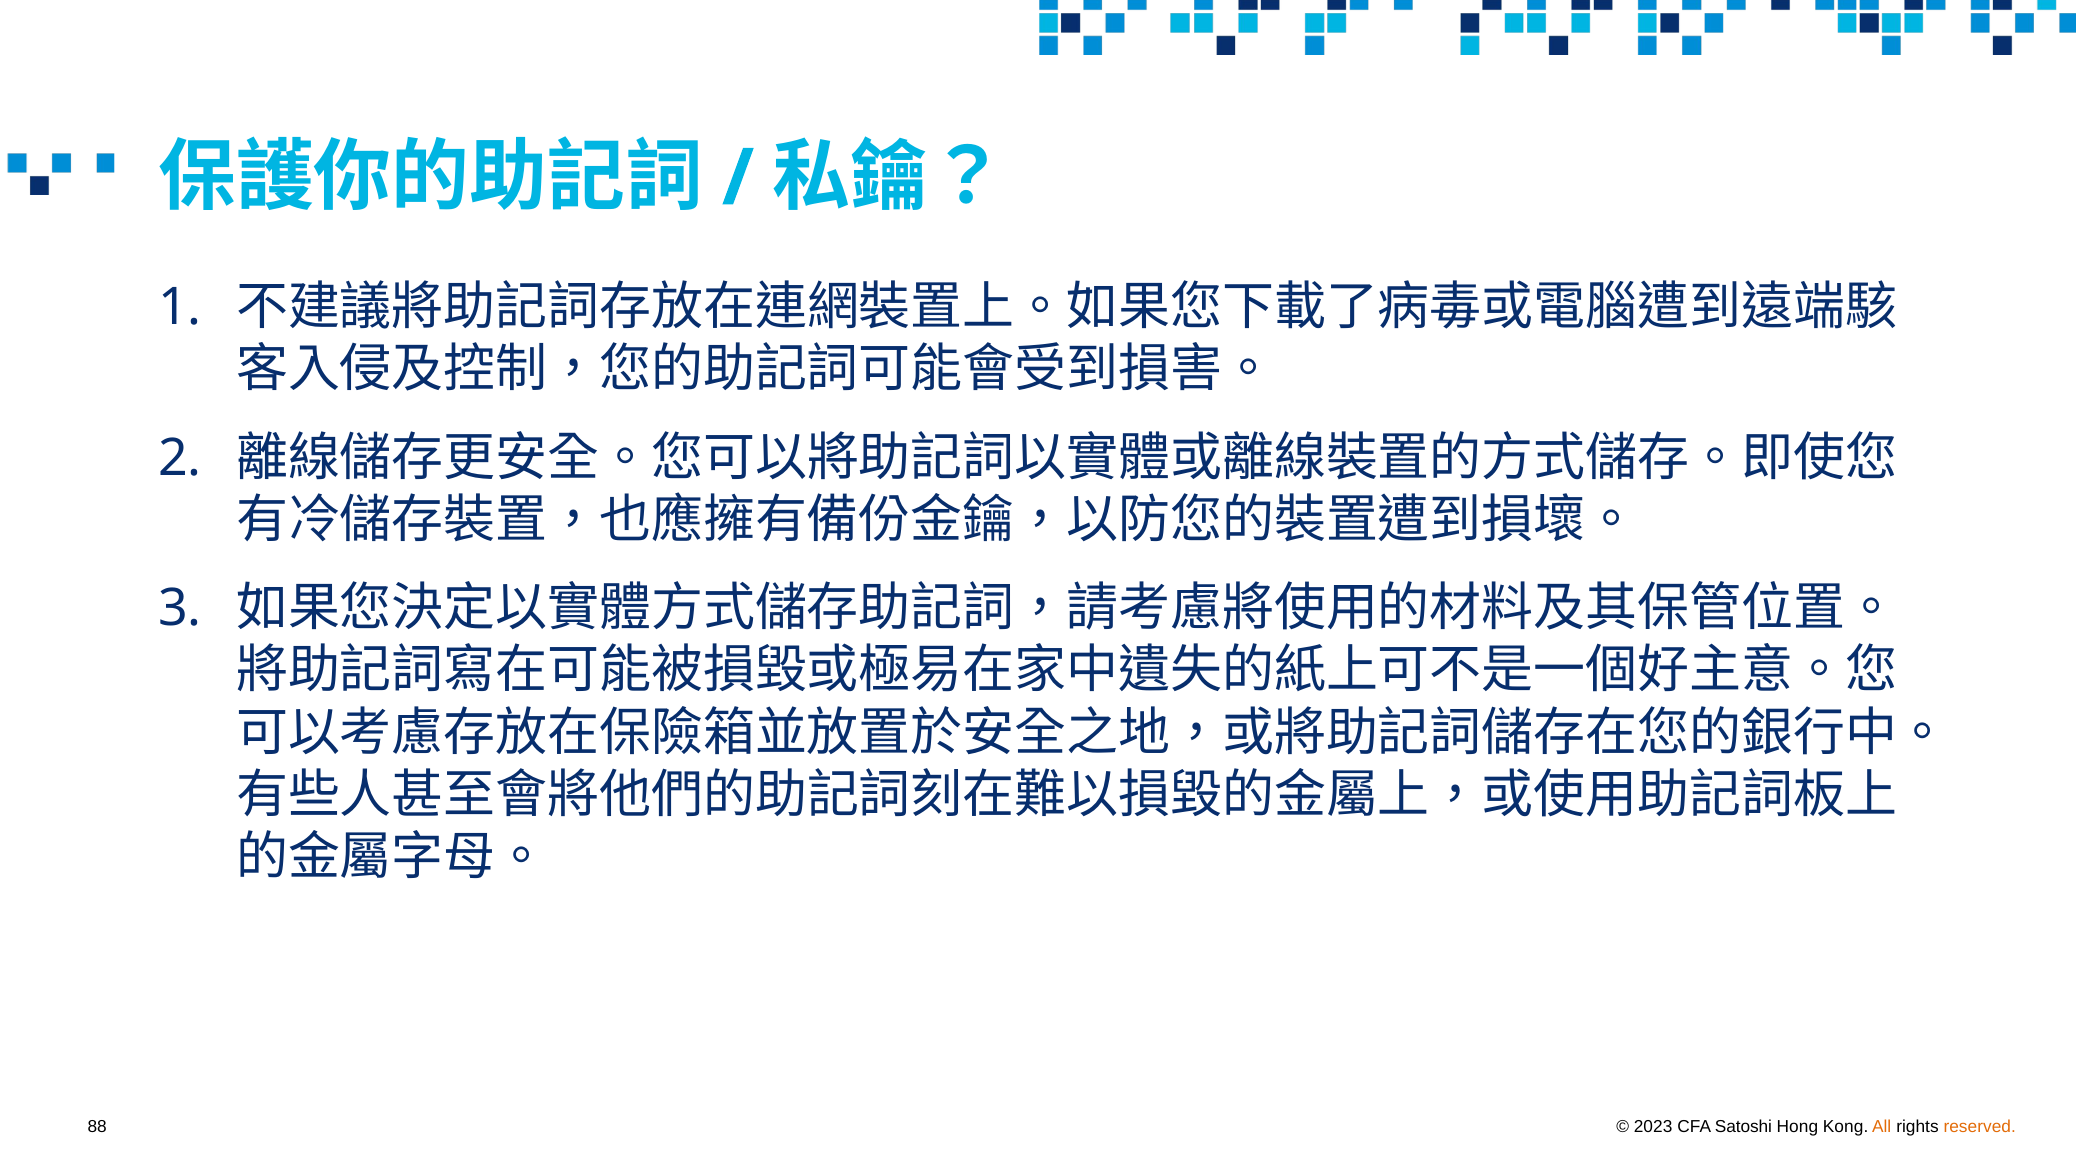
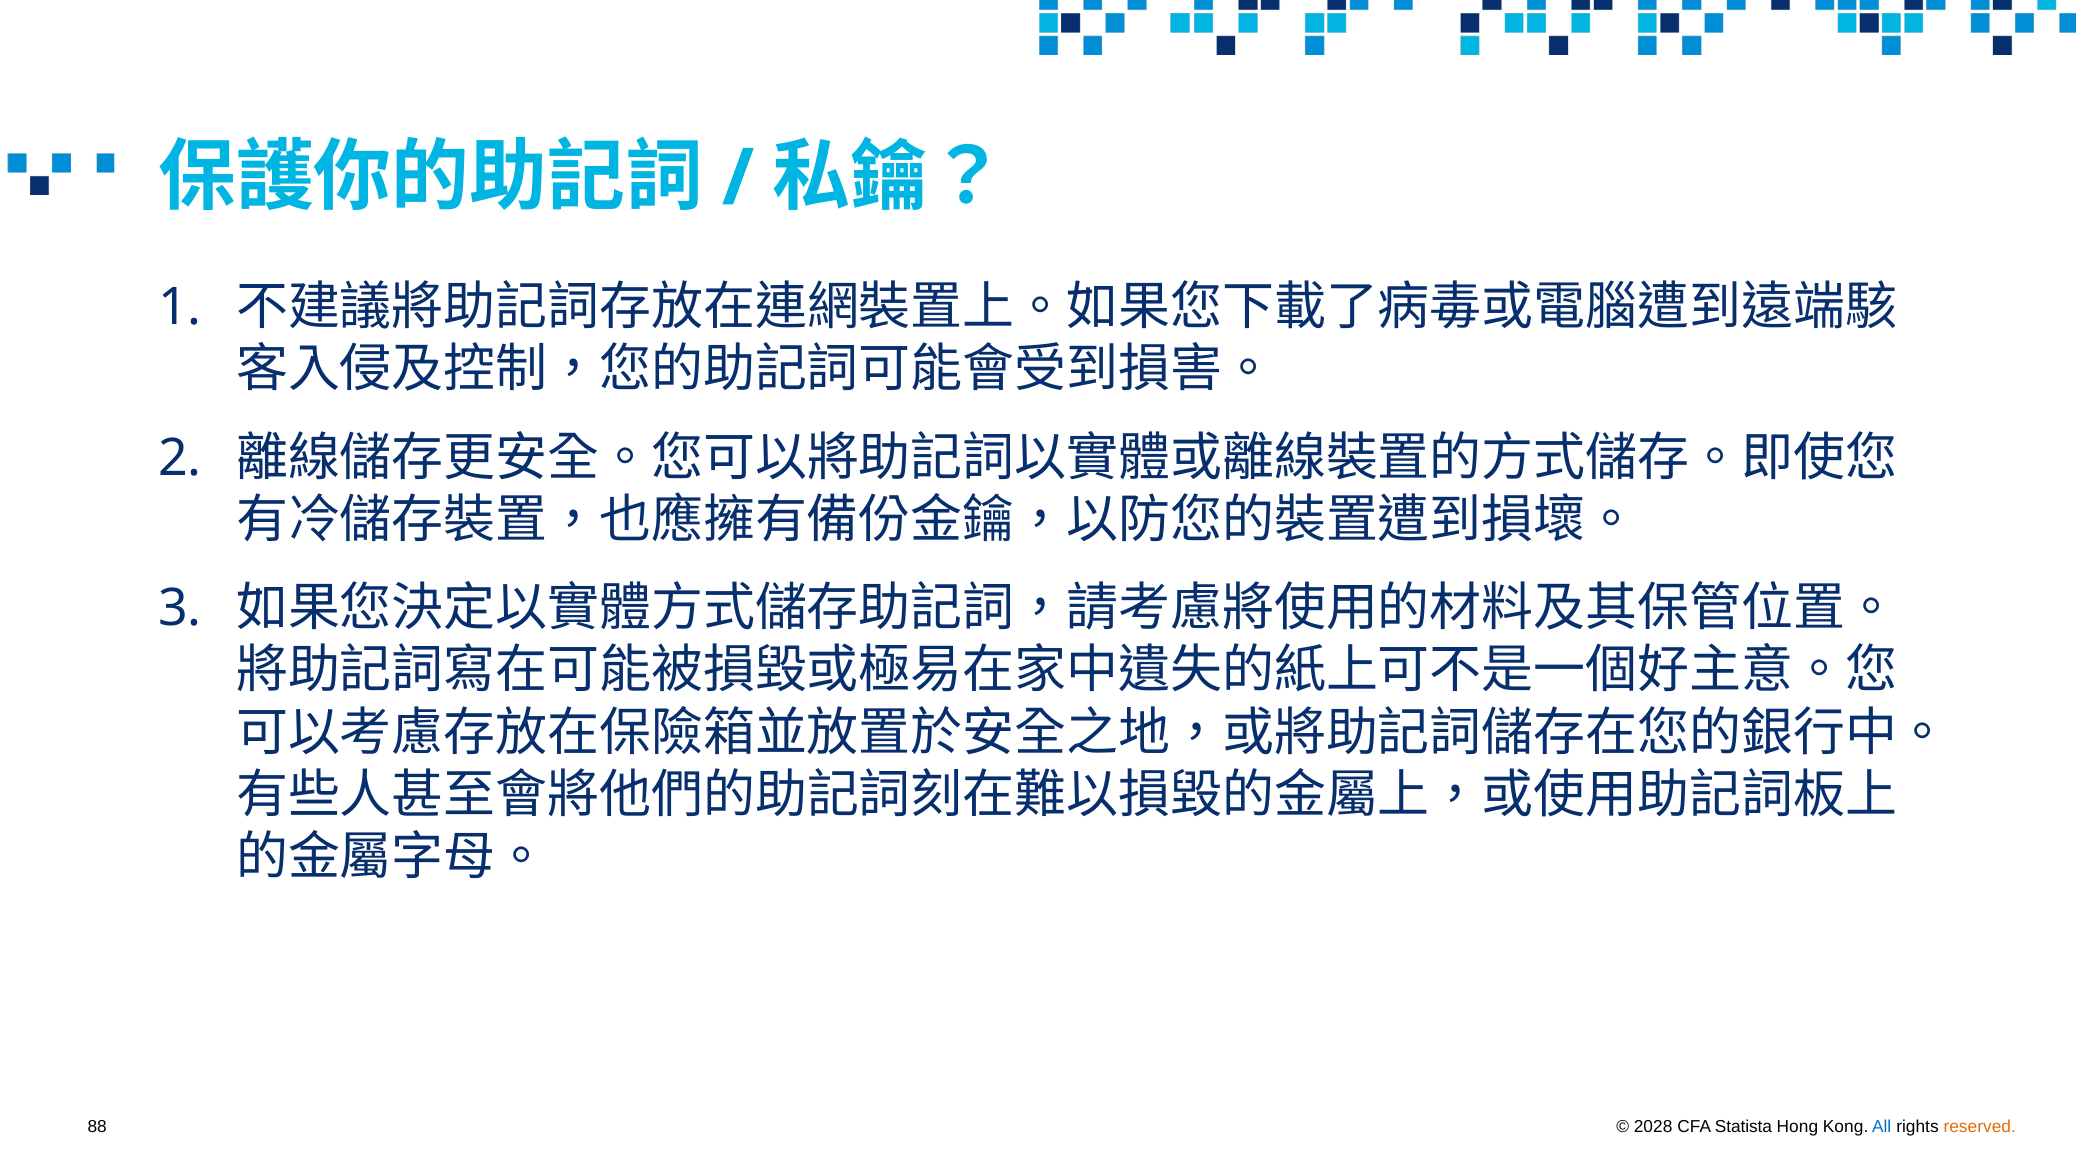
2023: 2023 -> 2028 (1653, 1126)
Satoshi: Satoshi -> Statista (1743, 1126)
All colour: orange -> blue (1882, 1126)
